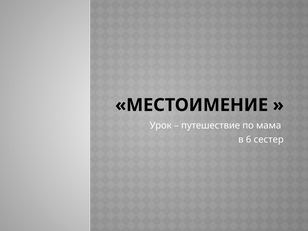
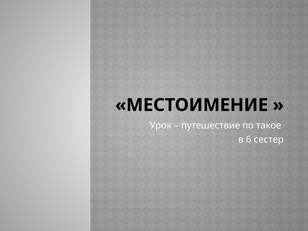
мама: мама -> такое (269, 126)
